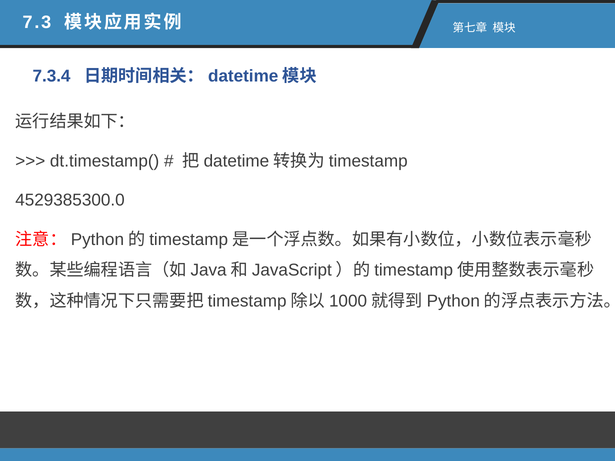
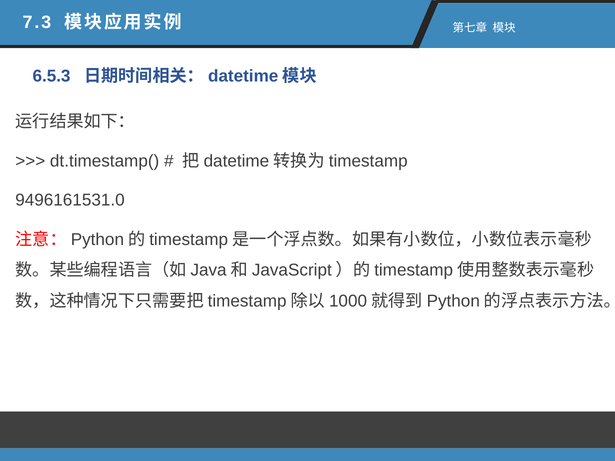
7.3.4: 7.3.4 -> 6.5.3 (52, 76)
4529385300.0: 4529385300.0 -> 9496161531.0 (70, 200)
